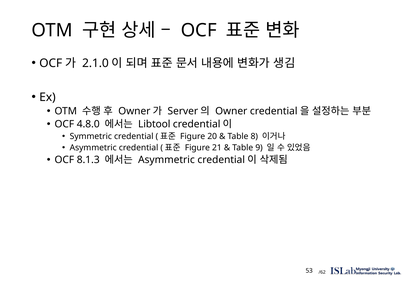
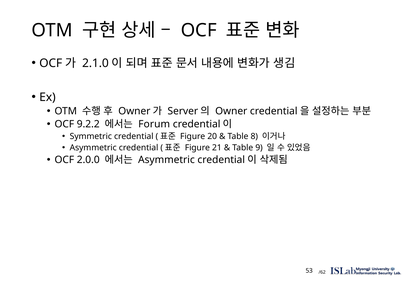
4.8.0: 4.8.0 -> 9.2.2 (88, 124)
Libtool: Libtool -> Forum (154, 124)
8.1.3: 8.1.3 -> 2.0.0 (88, 160)
